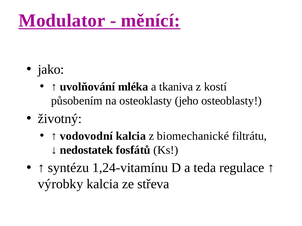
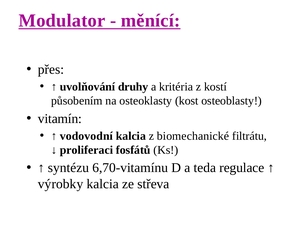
jako: jako -> přes (51, 69)
mléka: mléka -> druhy (133, 87)
tkaniva: tkaniva -> kritéria (176, 87)
jeho: jeho -> kost (187, 101)
životný: životný -> vitamín (60, 119)
nedostatek: nedostatek -> proliferaci (86, 150)
1,24-vitamínu: 1,24-vitamínu -> 6,70-vitamínu (130, 168)
